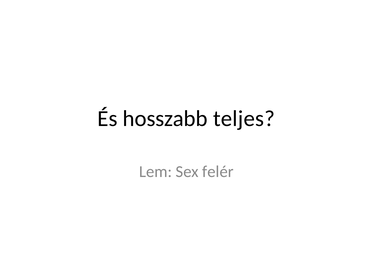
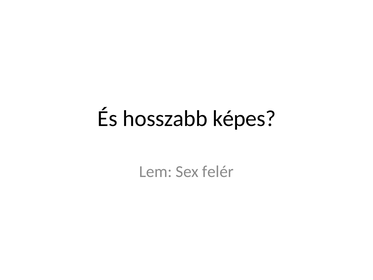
teljes: teljes -> képes (244, 118)
